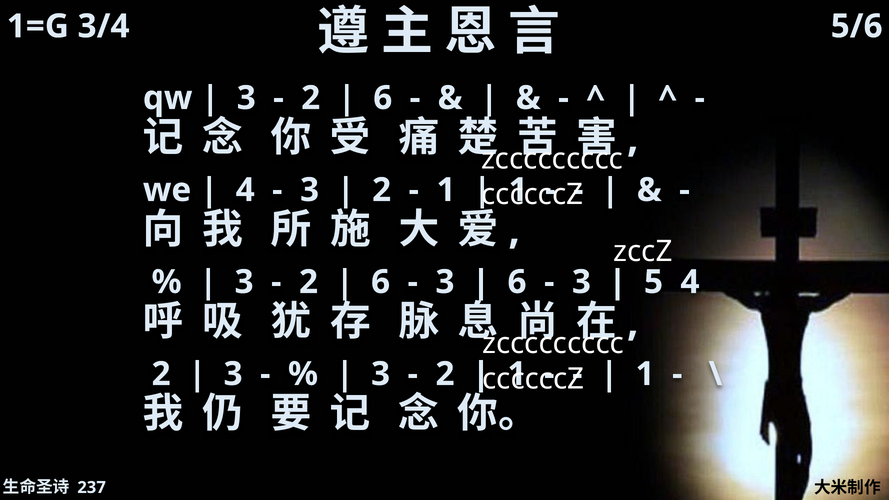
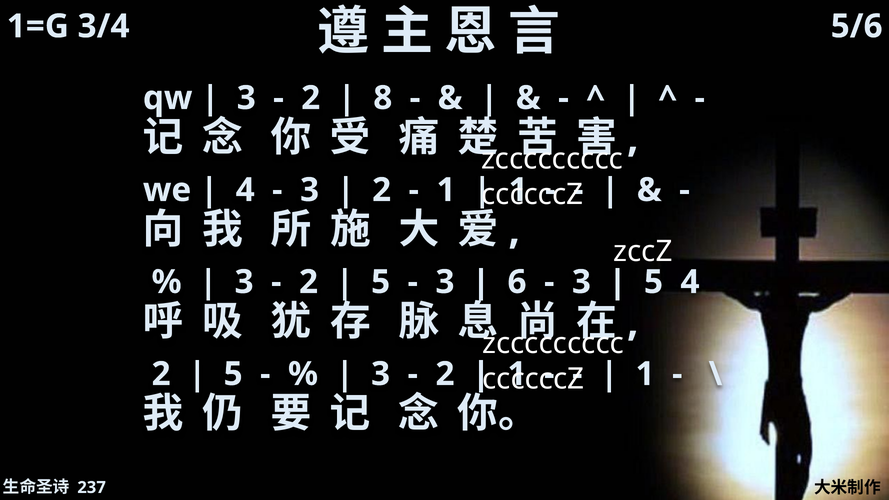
6: 6 -> 8 (383, 98)
6: 6 -> 5 (381, 282)
3: 3 -> 5 (233, 374)
